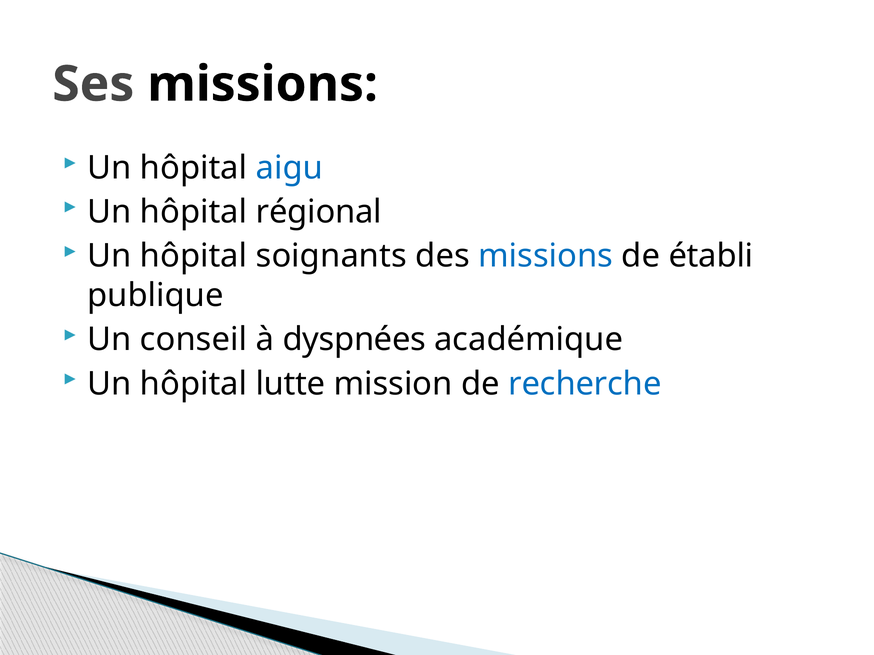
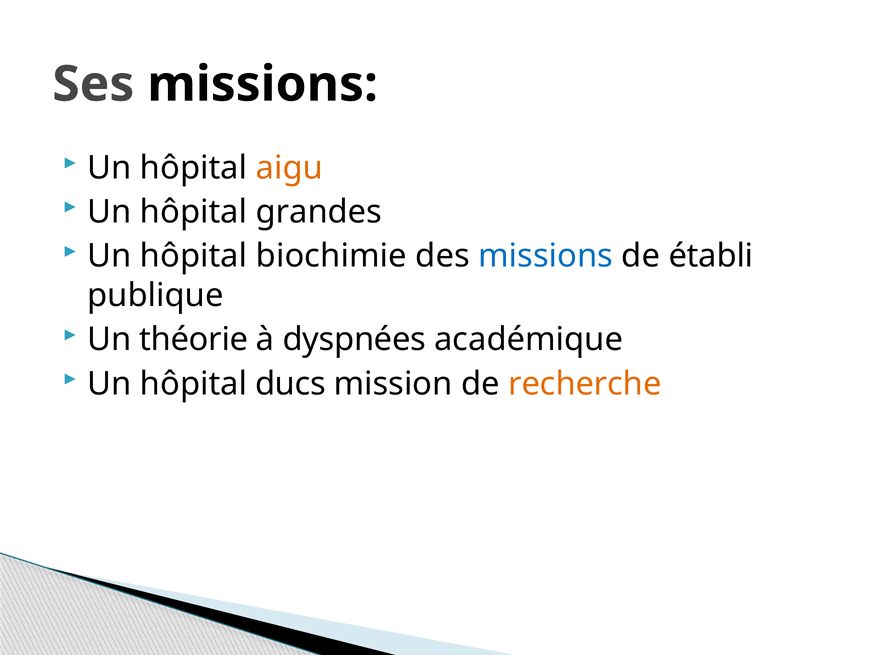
aigu colour: blue -> orange (289, 168)
régional: régional -> grandes (319, 212)
soignants: soignants -> biochimie (331, 256)
conseil: conseil -> théorie (194, 340)
lutte: lutte -> ducs (291, 384)
recherche colour: blue -> orange (585, 384)
